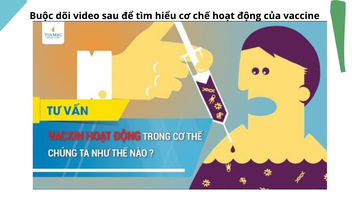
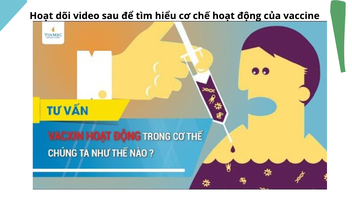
Buộc: Buộc -> Hoạt (41, 16)
